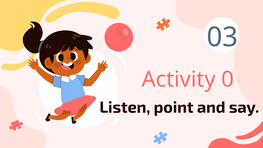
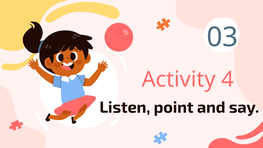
0: 0 -> 4 (228, 79)
